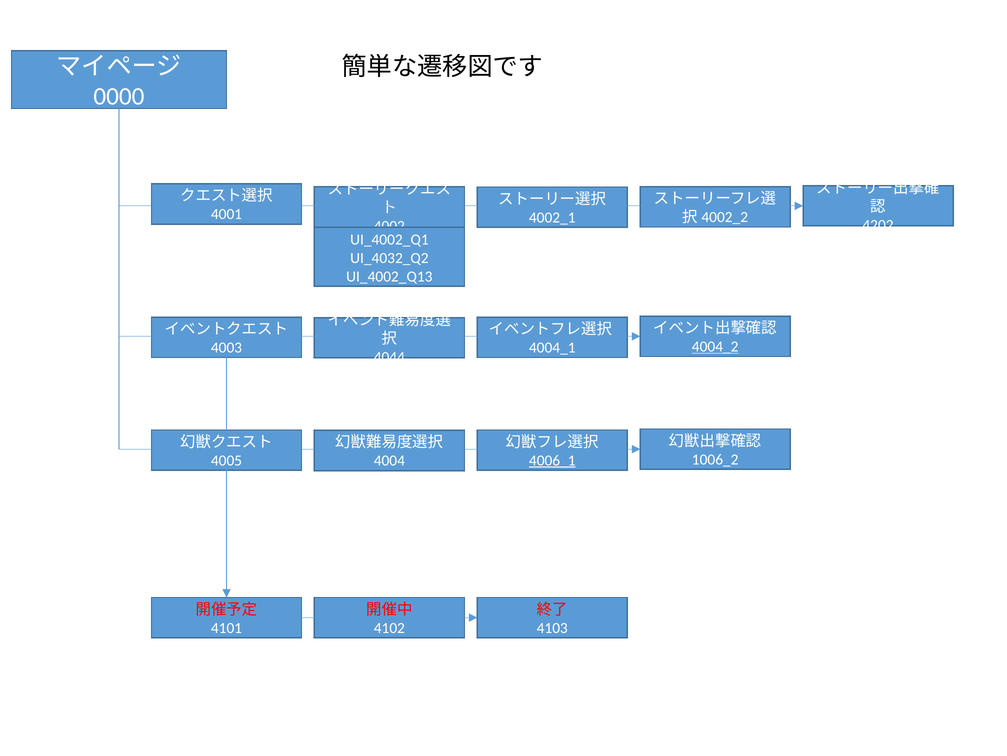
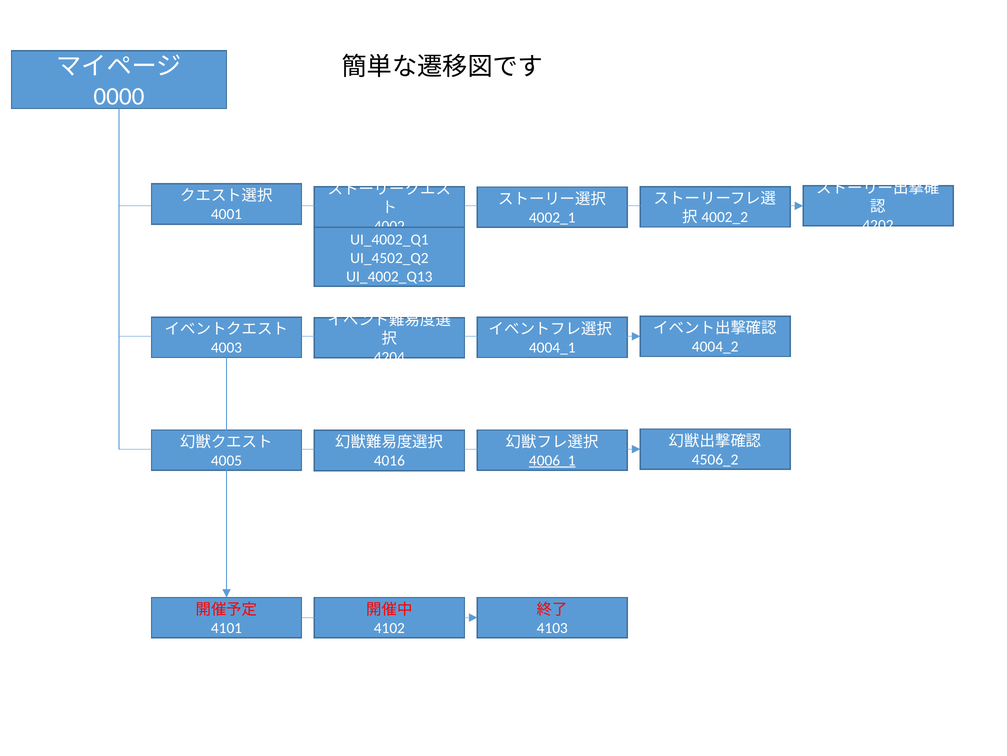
UI_4032_Q2: UI_4032_Q2 -> UI_4502_Q2 (389, 258)
4004_2 underline: present -> none (715, 346)
4044: 4044 -> 4204 (389, 357)
1006_2: 1006_2 -> 4506_2 (715, 459)
4004: 4004 -> 4016 (389, 460)
